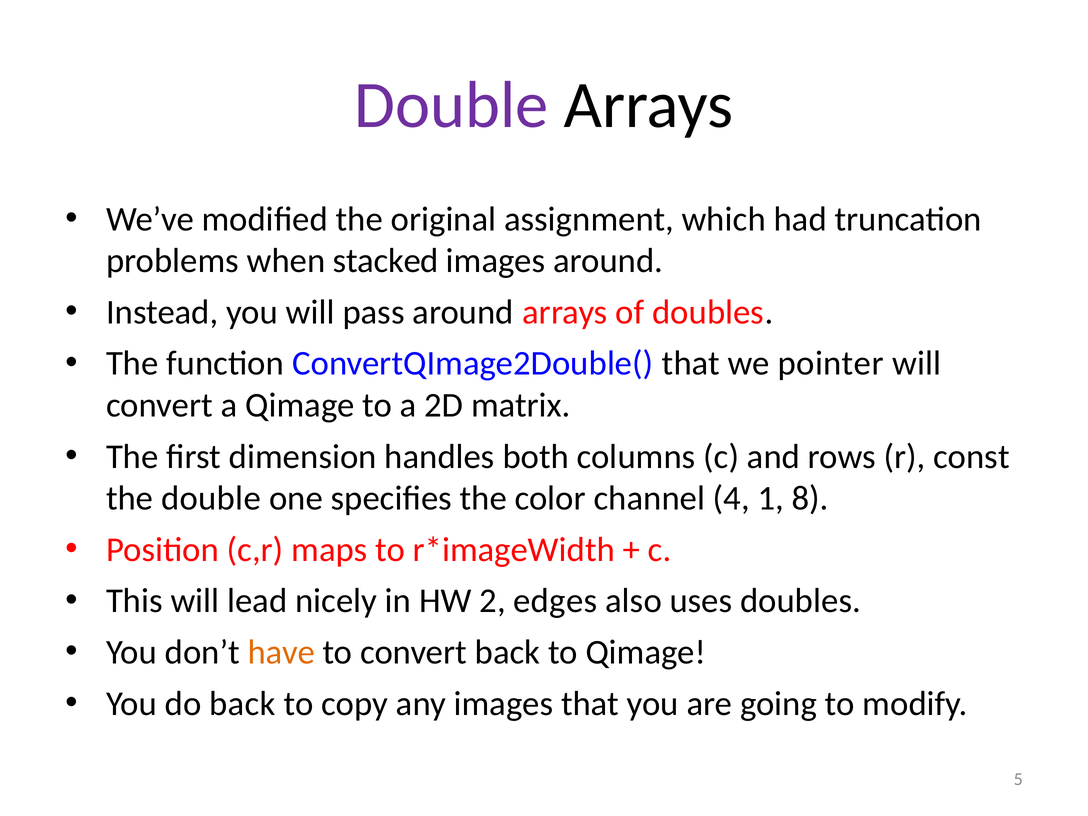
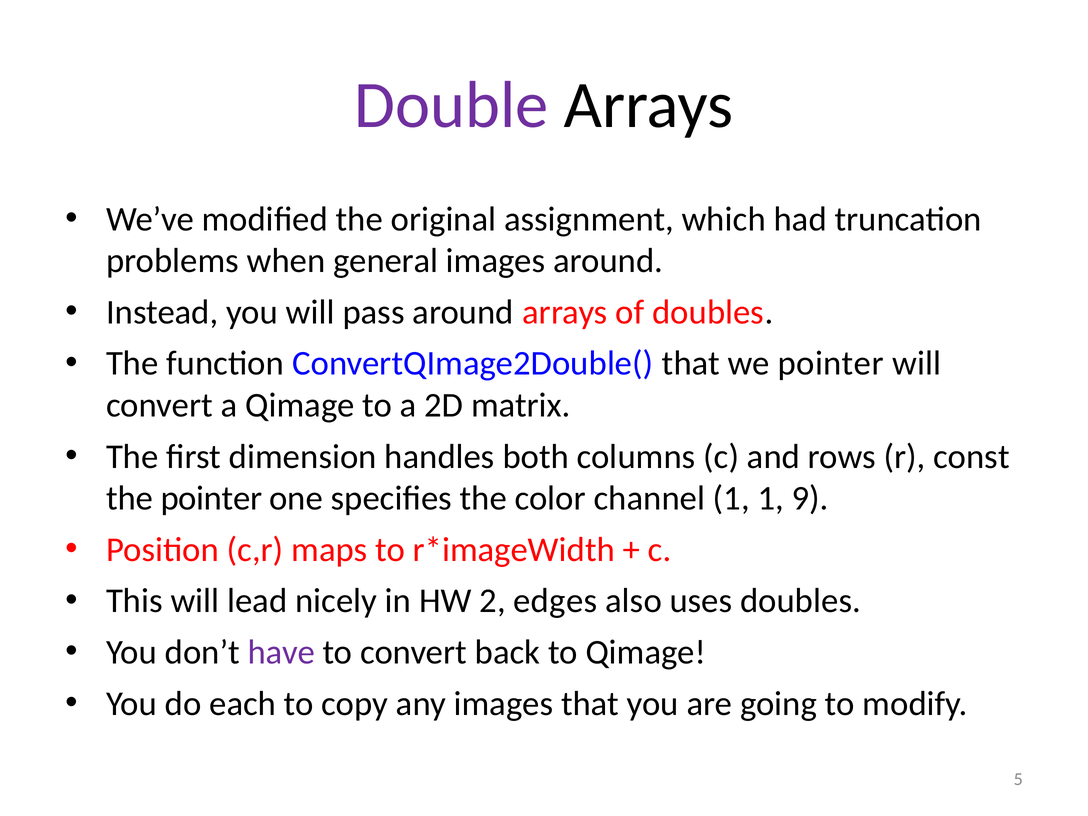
stacked: stacked -> general (386, 261)
the double: double -> pointer (211, 498)
channel 4: 4 -> 1 (731, 498)
8: 8 -> 9 (810, 498)
have colour: orange -> purple (281, 652)
do back: back -> each (243, 704)
